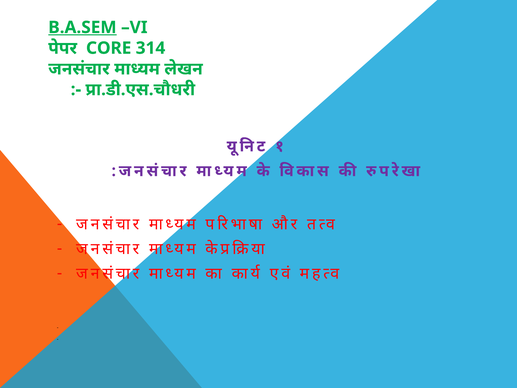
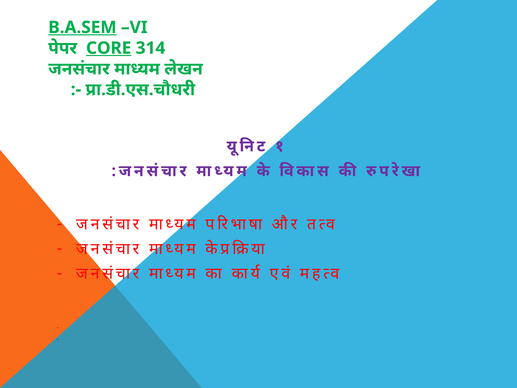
CORE underline: none -> present (109, 48)
